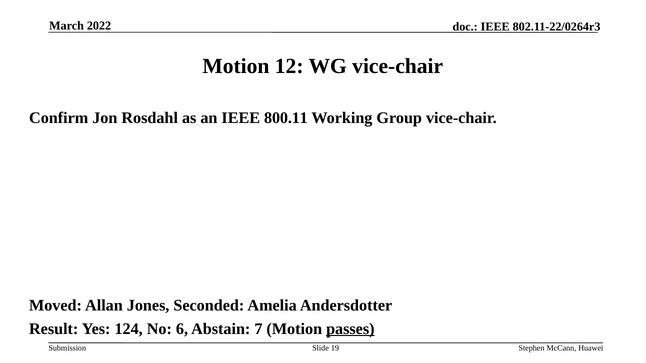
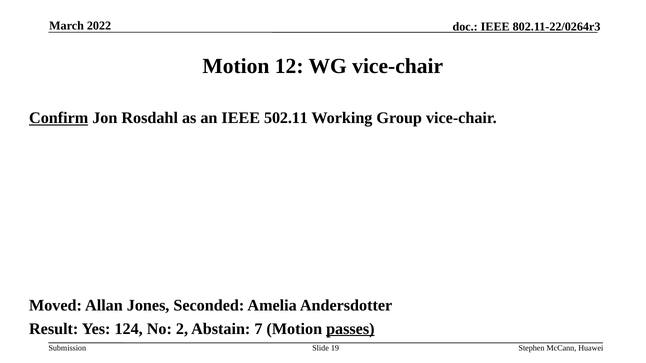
Confirm underline: none -> present (59, 118)
800.11: 800.11 -> 502.11 (286, 118)
6: 6 -> 2 (182, 329)
